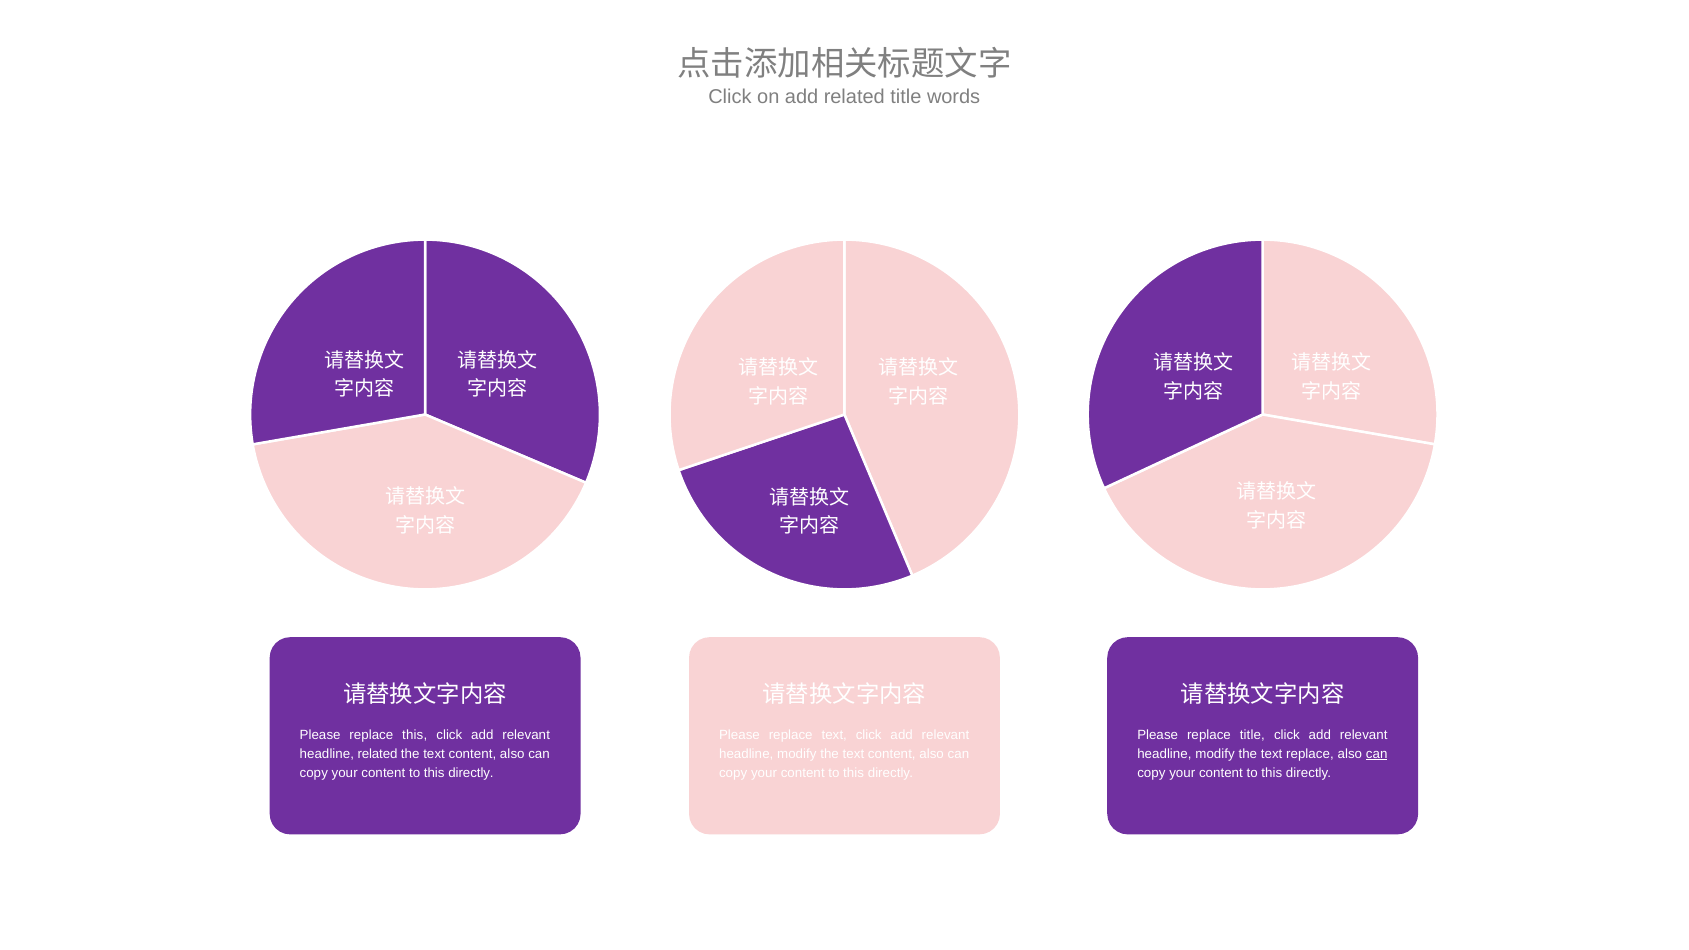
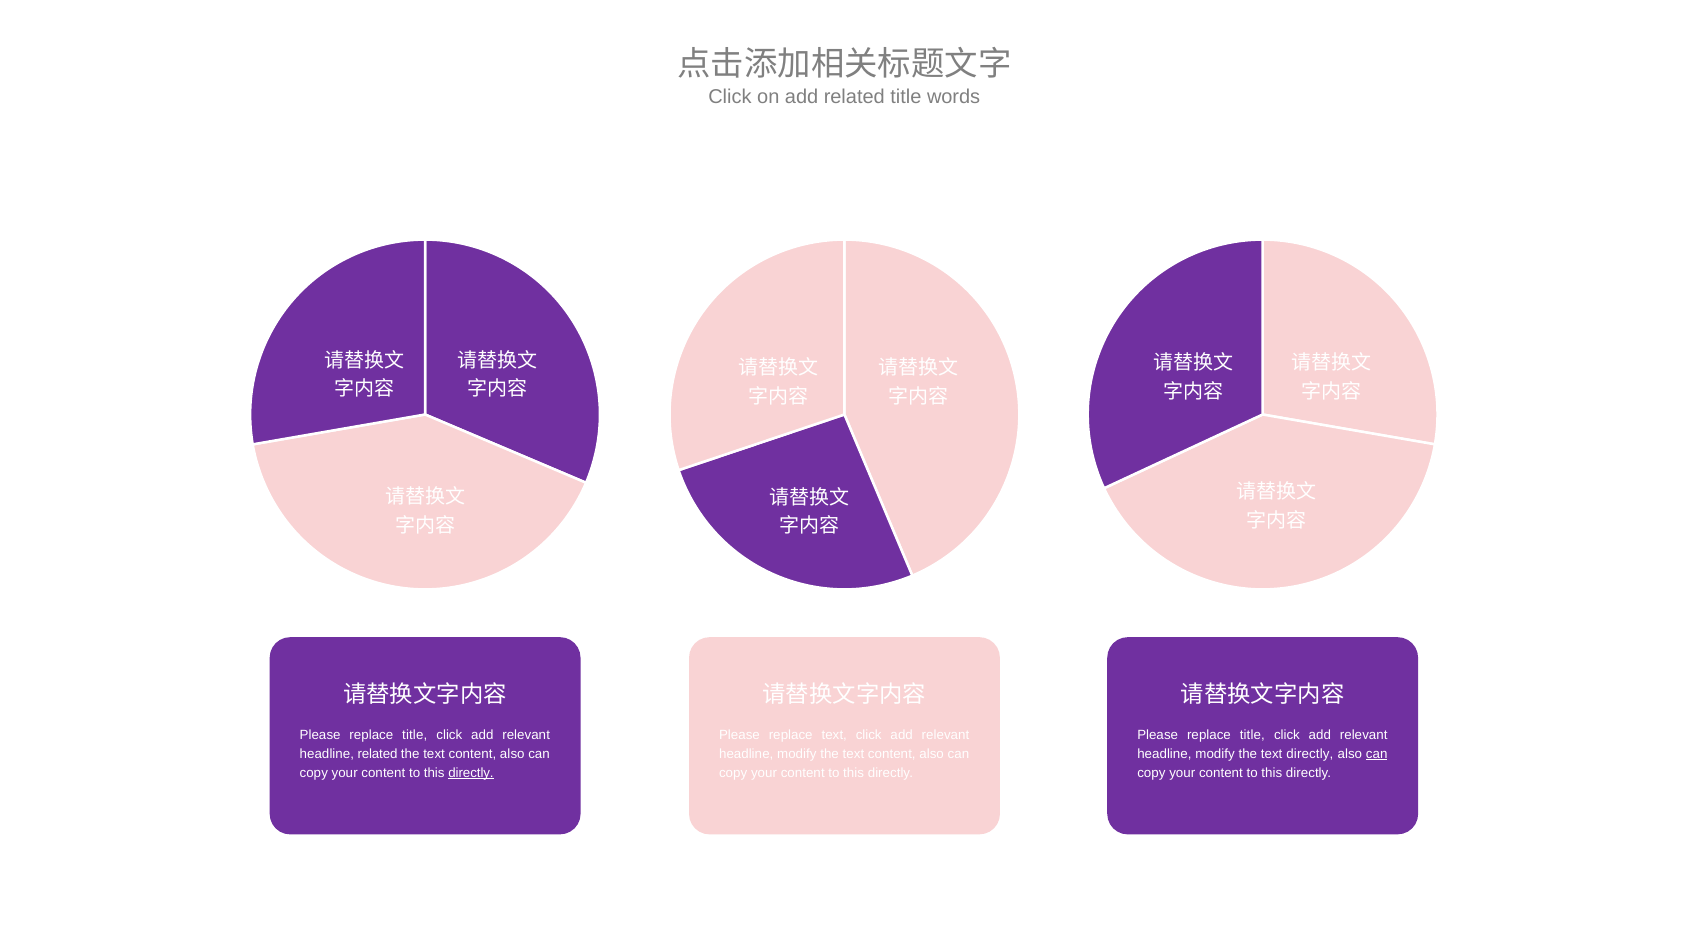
this: this -> title (415, 735)
text replace: replace -> directly (1310, 754)
directly underline: none -> present (471, 773)
